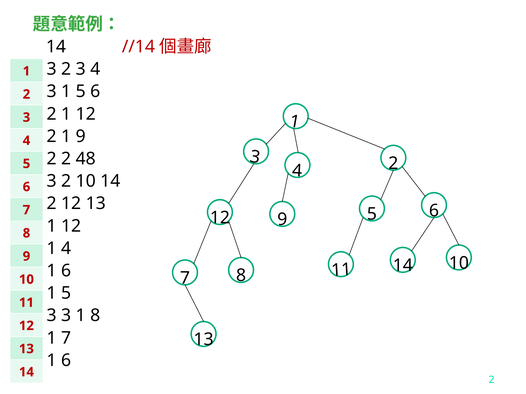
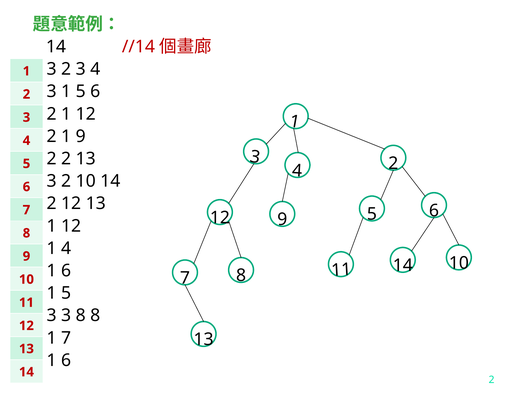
2 48: 48 -> 13 (86, 159)
3 3 1: 1 -> 8 (81, 316)
